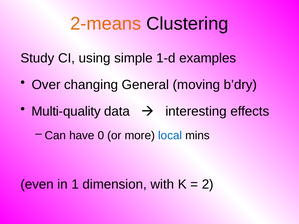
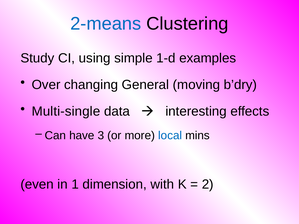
2-means colour: orange -> blue (106, 24)
Multi-quality: Multi-quality -> Multi-single (66, 111)
0: 0 -> 3 (101, 136)
